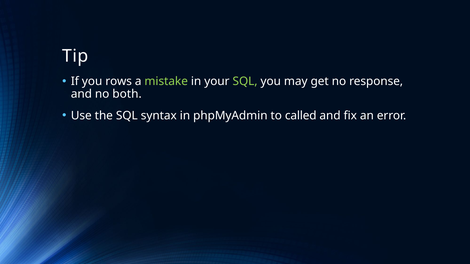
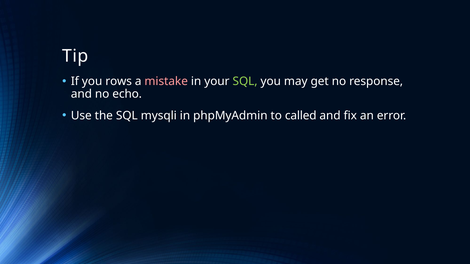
mistake colour: light green -> pink (166, 82)
both: both -> echo (127, 94)
syntax: syntax -> mysqli (159, 116)
